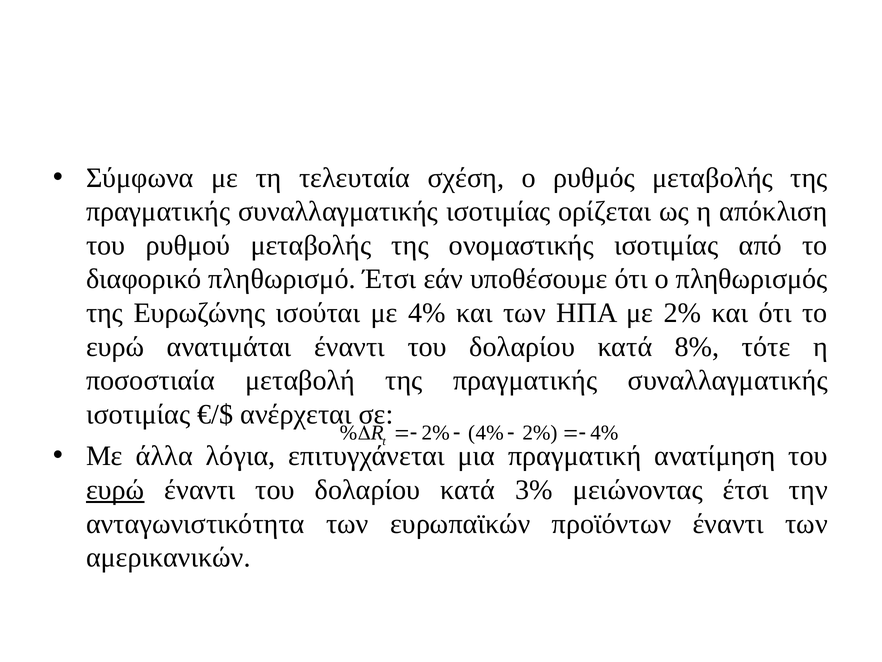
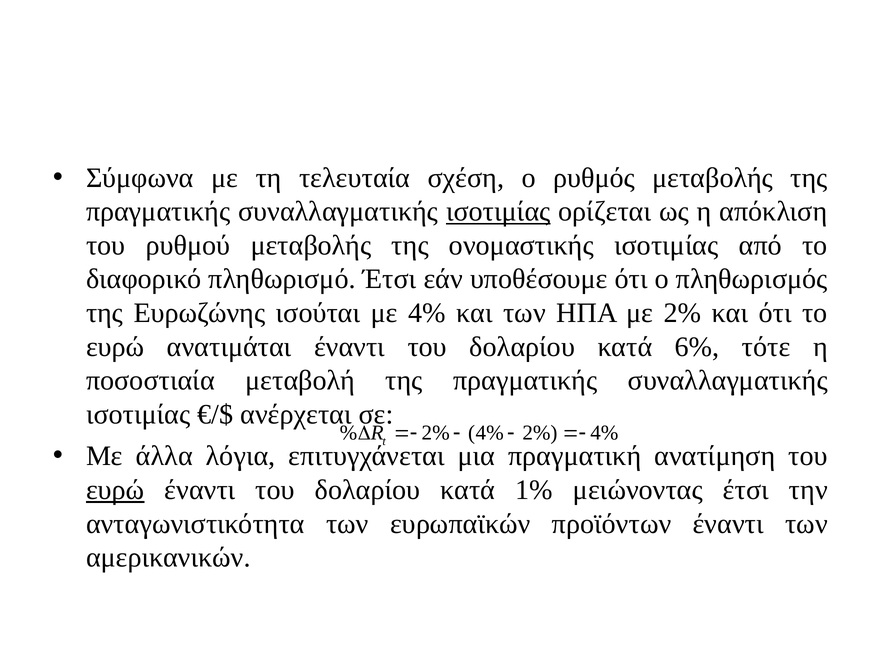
ισοτιμίας underline: none -> present (498, 211)
8%: 8% -> 6% (697, 347)
3%: 3% -> 1% (534, 490)
